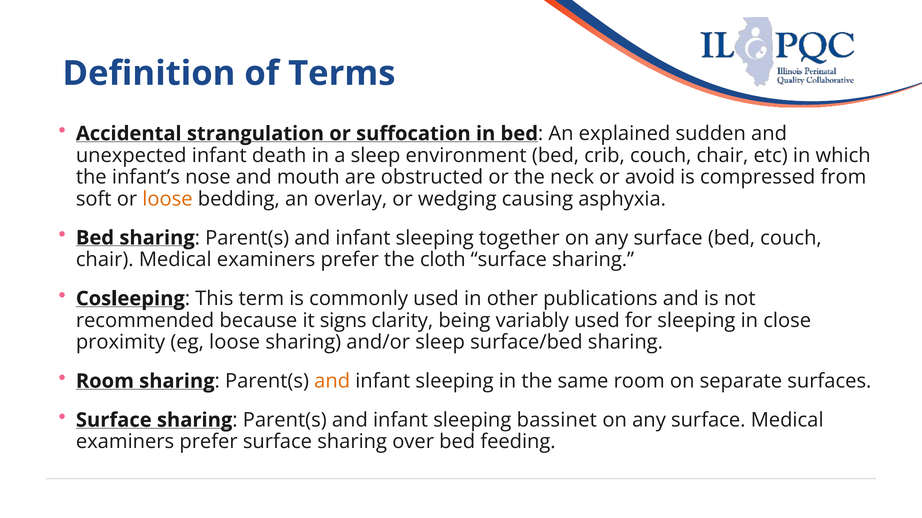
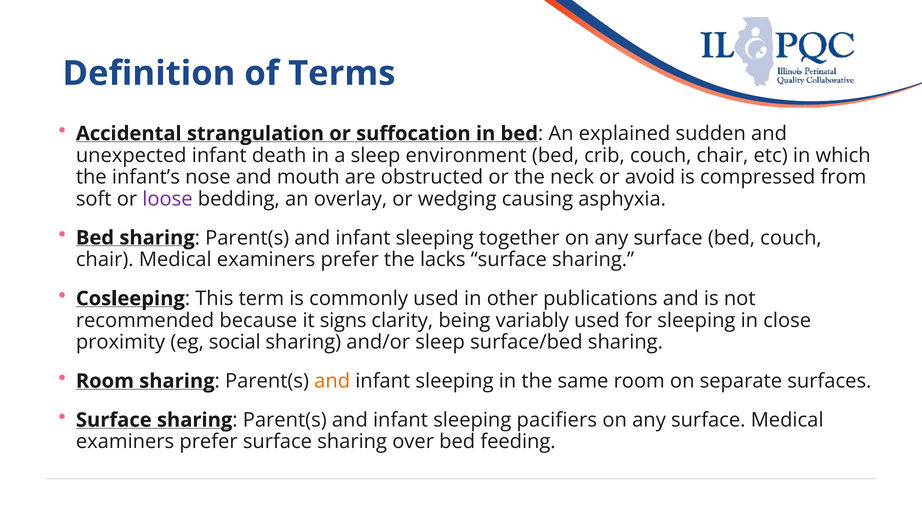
loose colour: orange -> purple (167, 199)
cloth: cloth -> lacks (443, 260)
eg loose: loose -> social (235, 343)
bassinet: bassinet -> pacifiers (557, 421)
